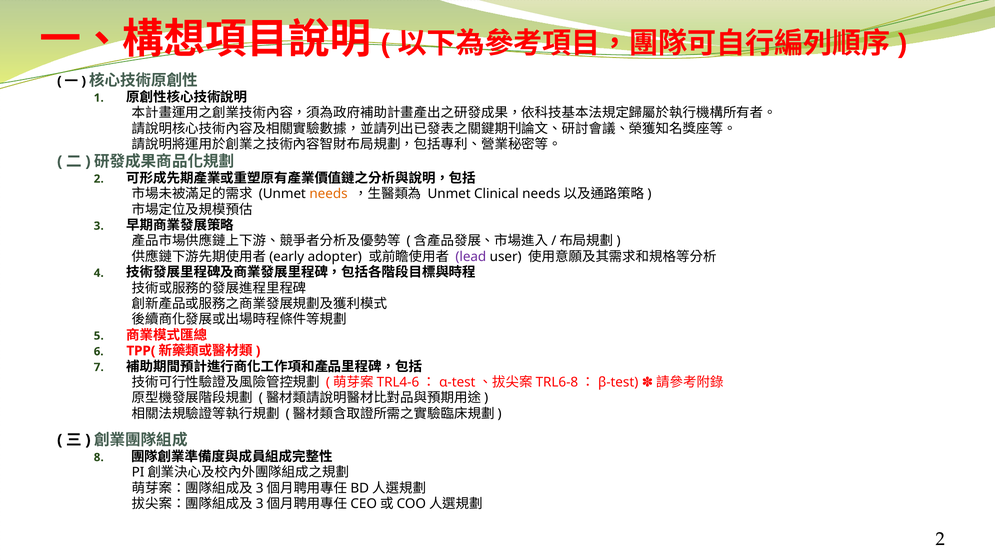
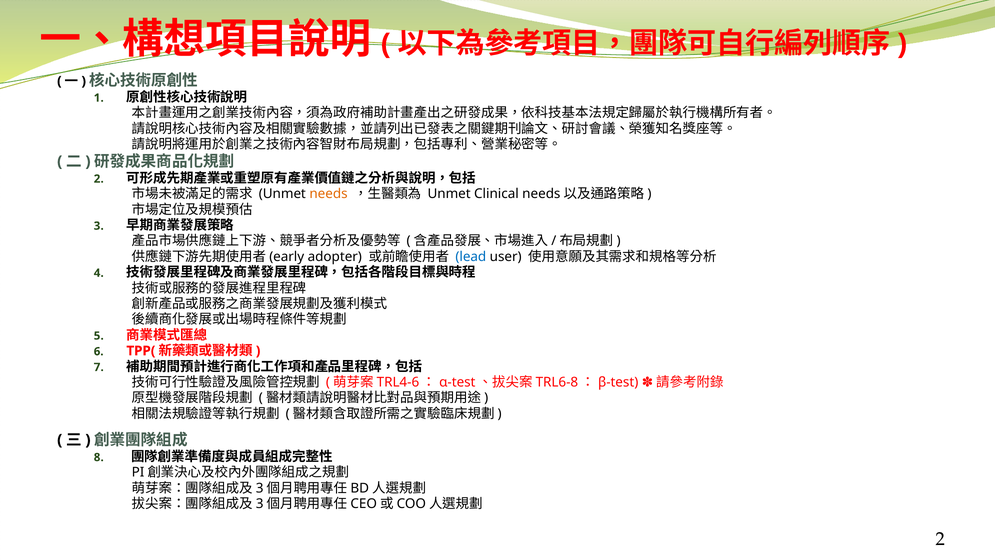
lead colour: purple -> blue (471, 257)
